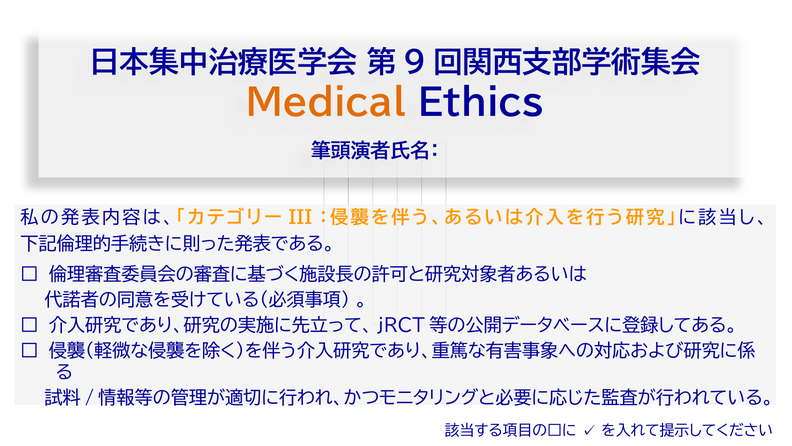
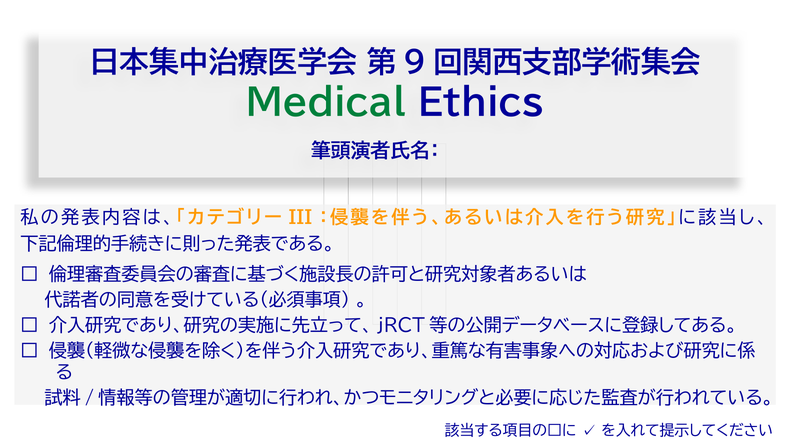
Medical colour: orange -> green (326, 103)
